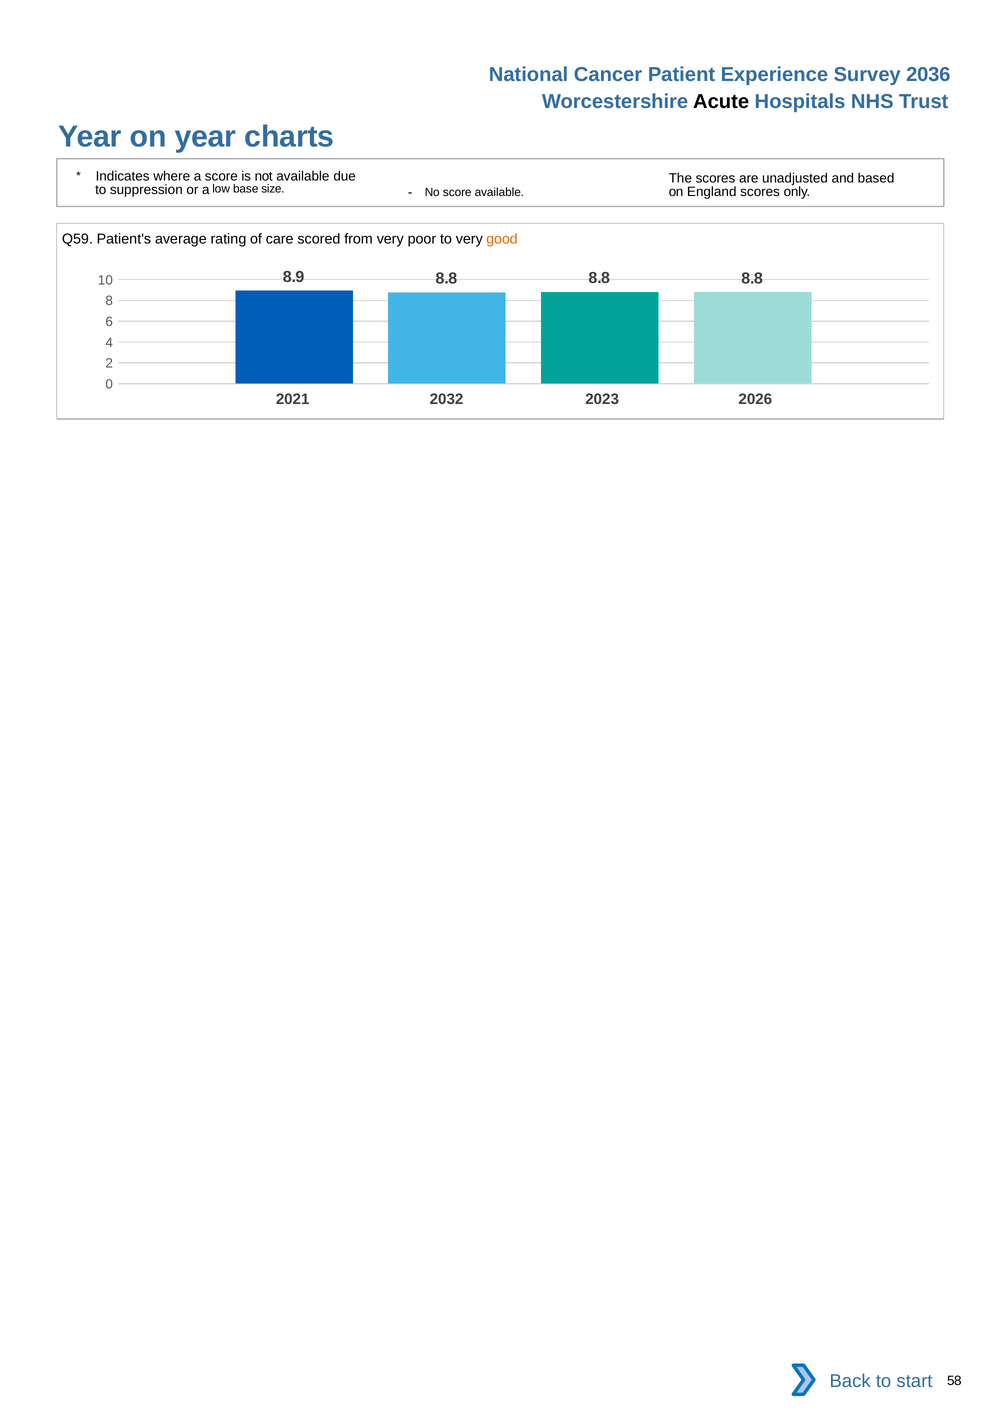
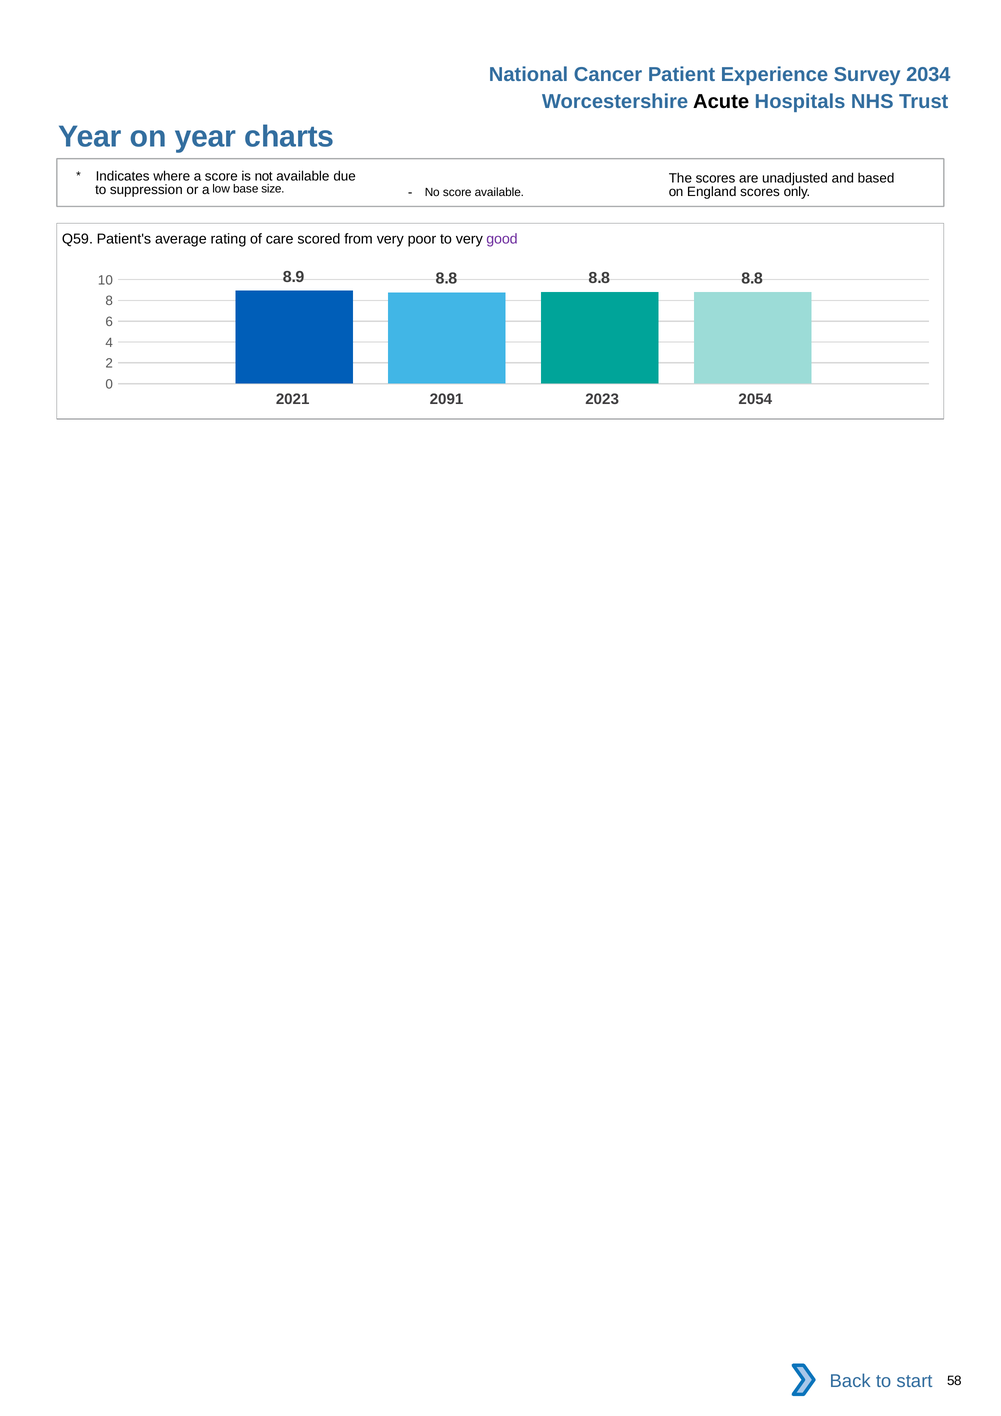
2036: 2036 -> 2034 (928, 75)
good colour: orange -> purple (502, 239)
2032: 2032 -> 2091 (447, 399)
2026: 2026 -> 2054 (755, 399)
